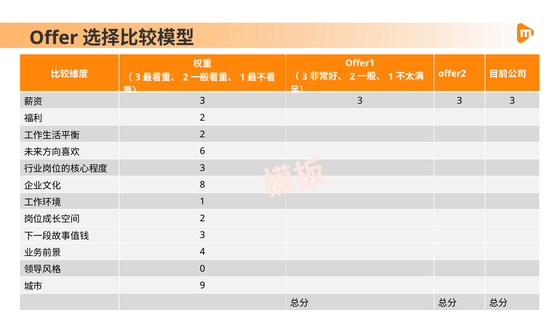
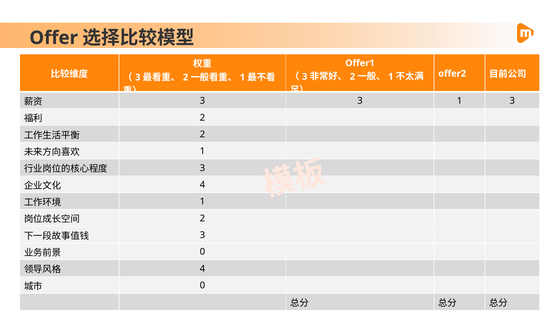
3: 3 -> 1 (460, 101)
6: 6 -> 1 (202, 151)
8: 8 -> 4 (202, 184)
4: 4 -> 0 (202, 251)
0: 0 -> 4 (202, 268)
9: 9 -> 0 (202, 285)
